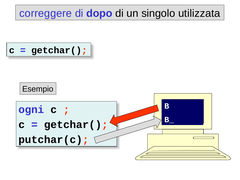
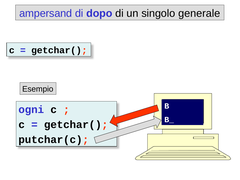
correggere: correggere -> ampersand (46, 13)
utilizzata: utilizzata -> generale (199, 13)
